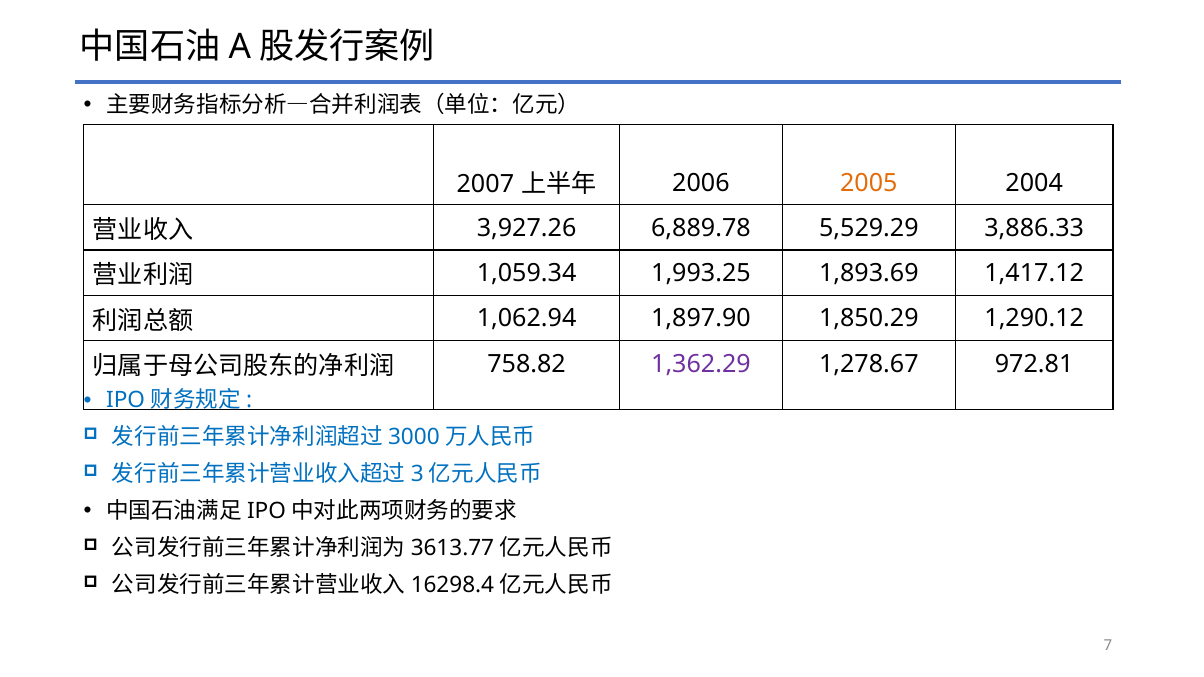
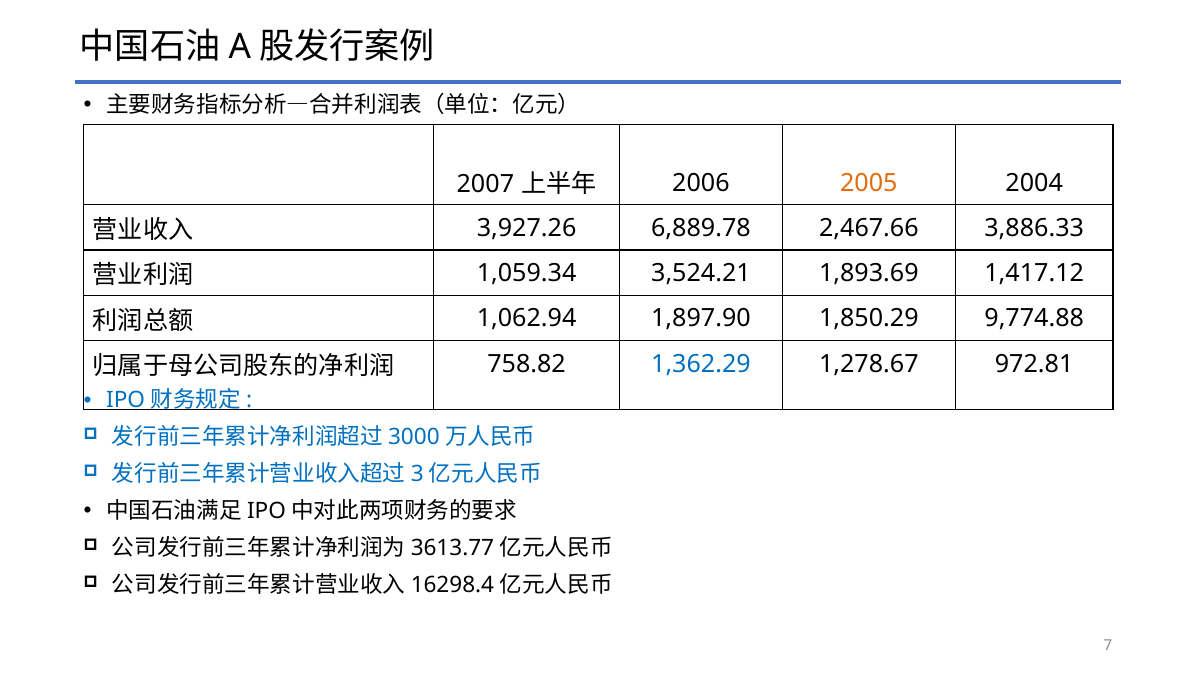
5,529.29: 5,529.29 -> 2,467.66 (869, 228)
1,993.25: 1,993.25 -> 3,524.21 (701, 273)
1,290.12: 1,290.12 -> 9,774.88 (1034, 319)
1,362.29 colour: purple -> blue (701, 364)
